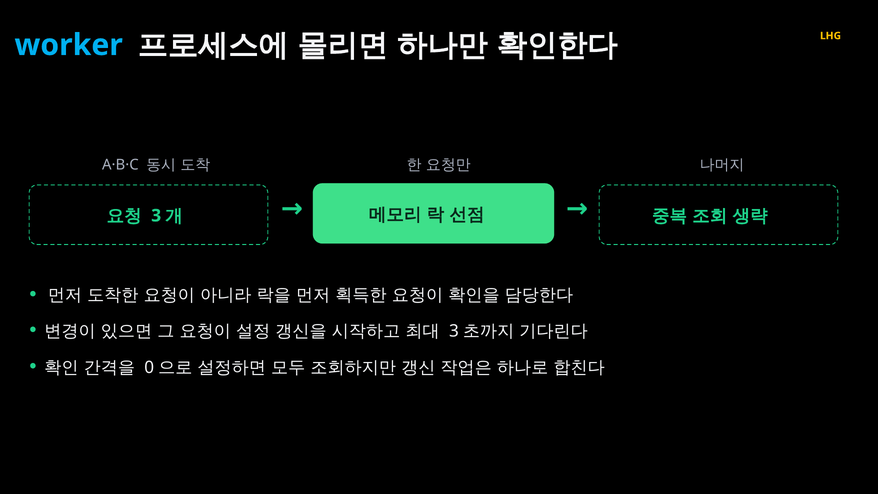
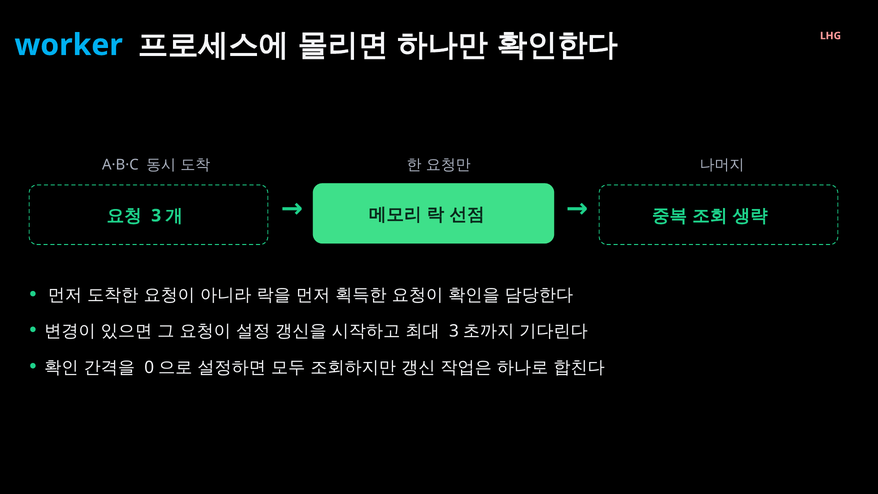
LHG colour: yellow -> pink (830, 36)
